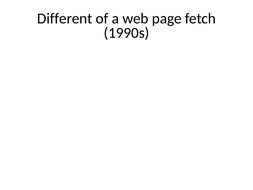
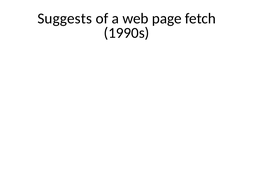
Different: Different -> Suggests (65, 18)
